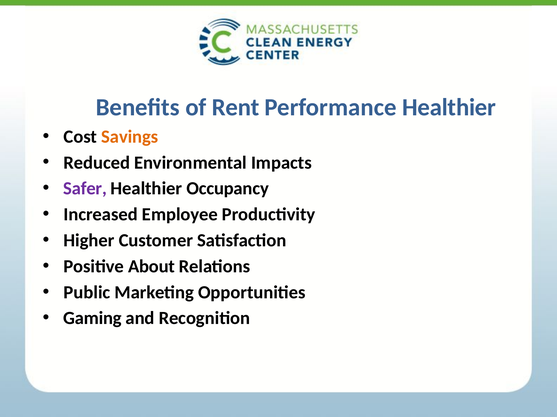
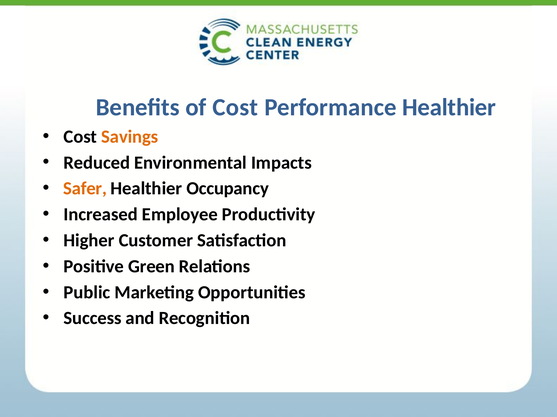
of Rent: Rent -> Cost (235, 108)
Safer colour: purple -> orange (85, 189)
About: About -> Green (151, 267)
Gaming: Gaming -> Success (93, 319)
